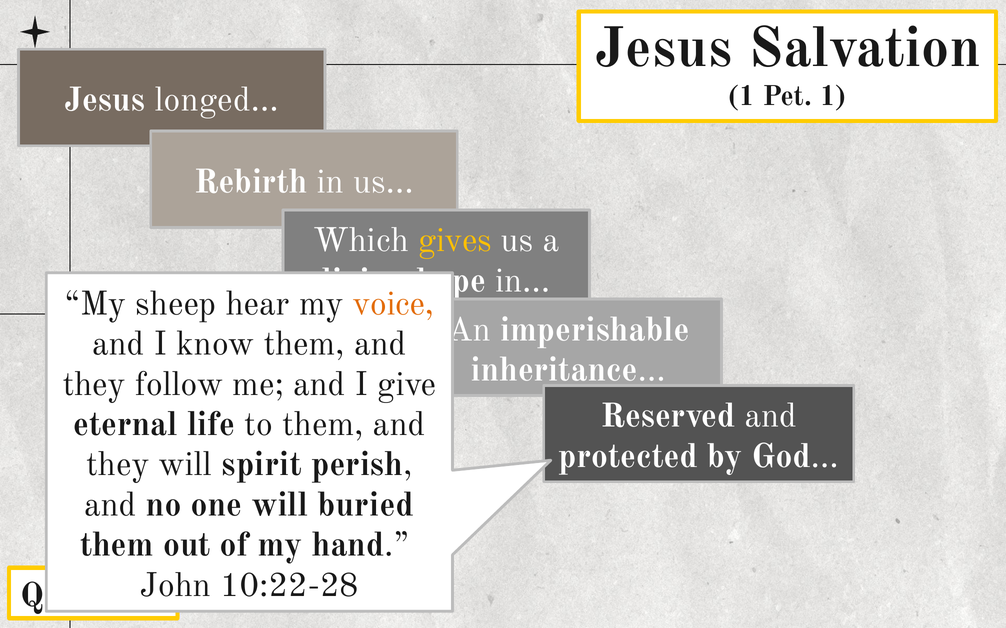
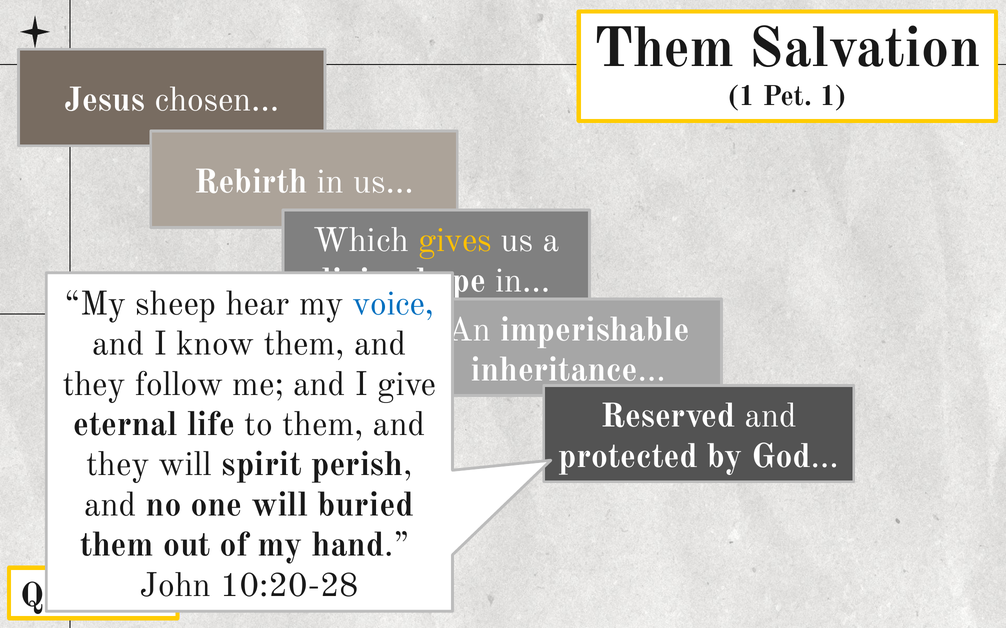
Jesus: Jesus -> Them (664, 48)
longed…: longed… -> chosen… (217, 100)
voice colour: orange -> blue (394, 304)
10:22-28: 10:22-28 -> 10:20-28 (290, 586)
